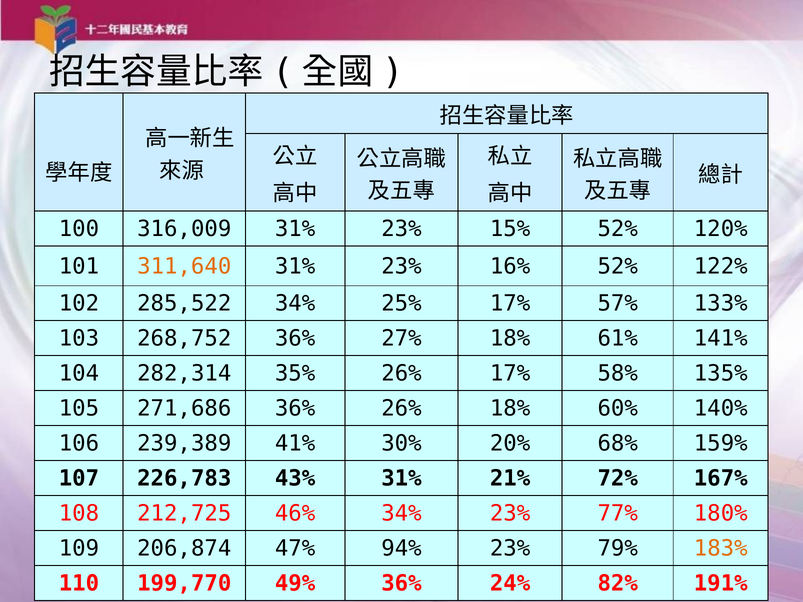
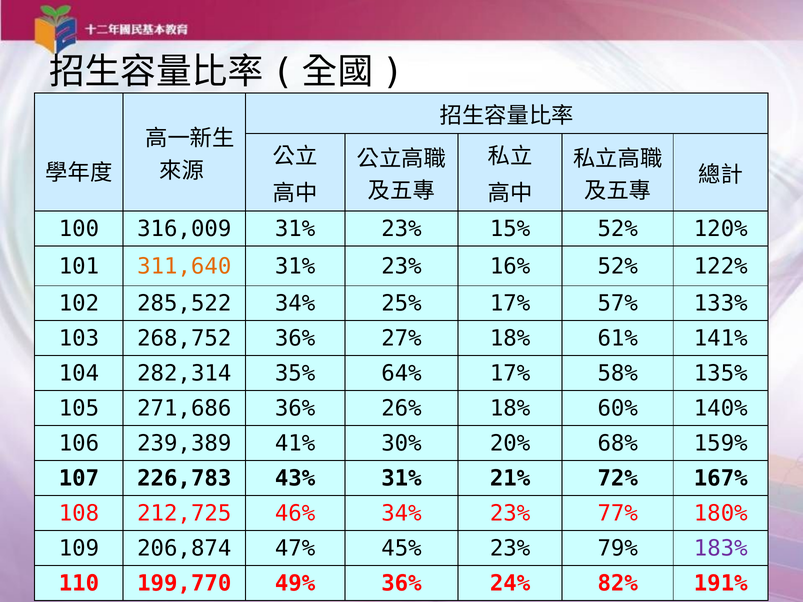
35% 26%: 26% -> 64% (401, 374)
94%: 94% -> 45% (401, 549)
183% colour: orange -> purple (721, 549)
